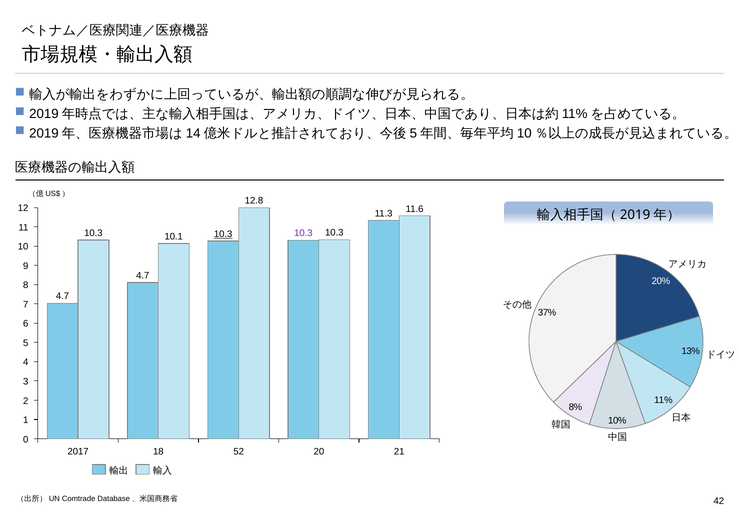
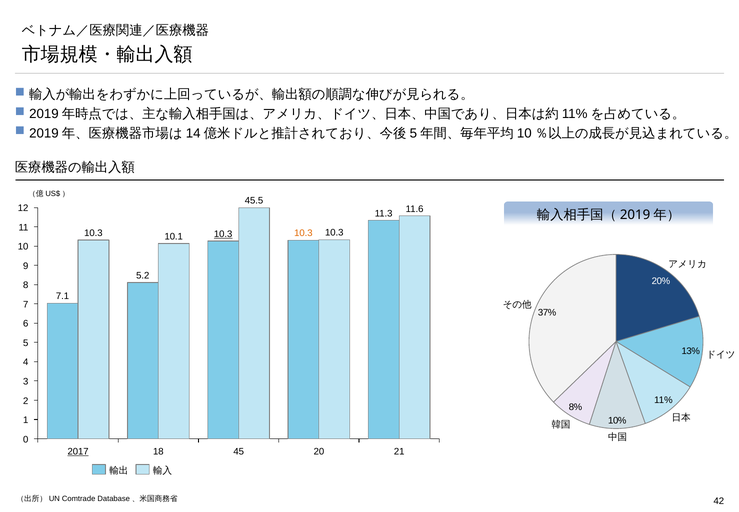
12.8: 12.8 -> 45.5 (254, 201)
10.3 colour: purple -> orange (303, 233)
4.7: 4.7 -> 5.2 (143, 276)
4.7: 4.7 -> 7.1 (63, 296)
2017 underline: none -> present (78, 451)
52: 52 -> 45 (239, 451)
